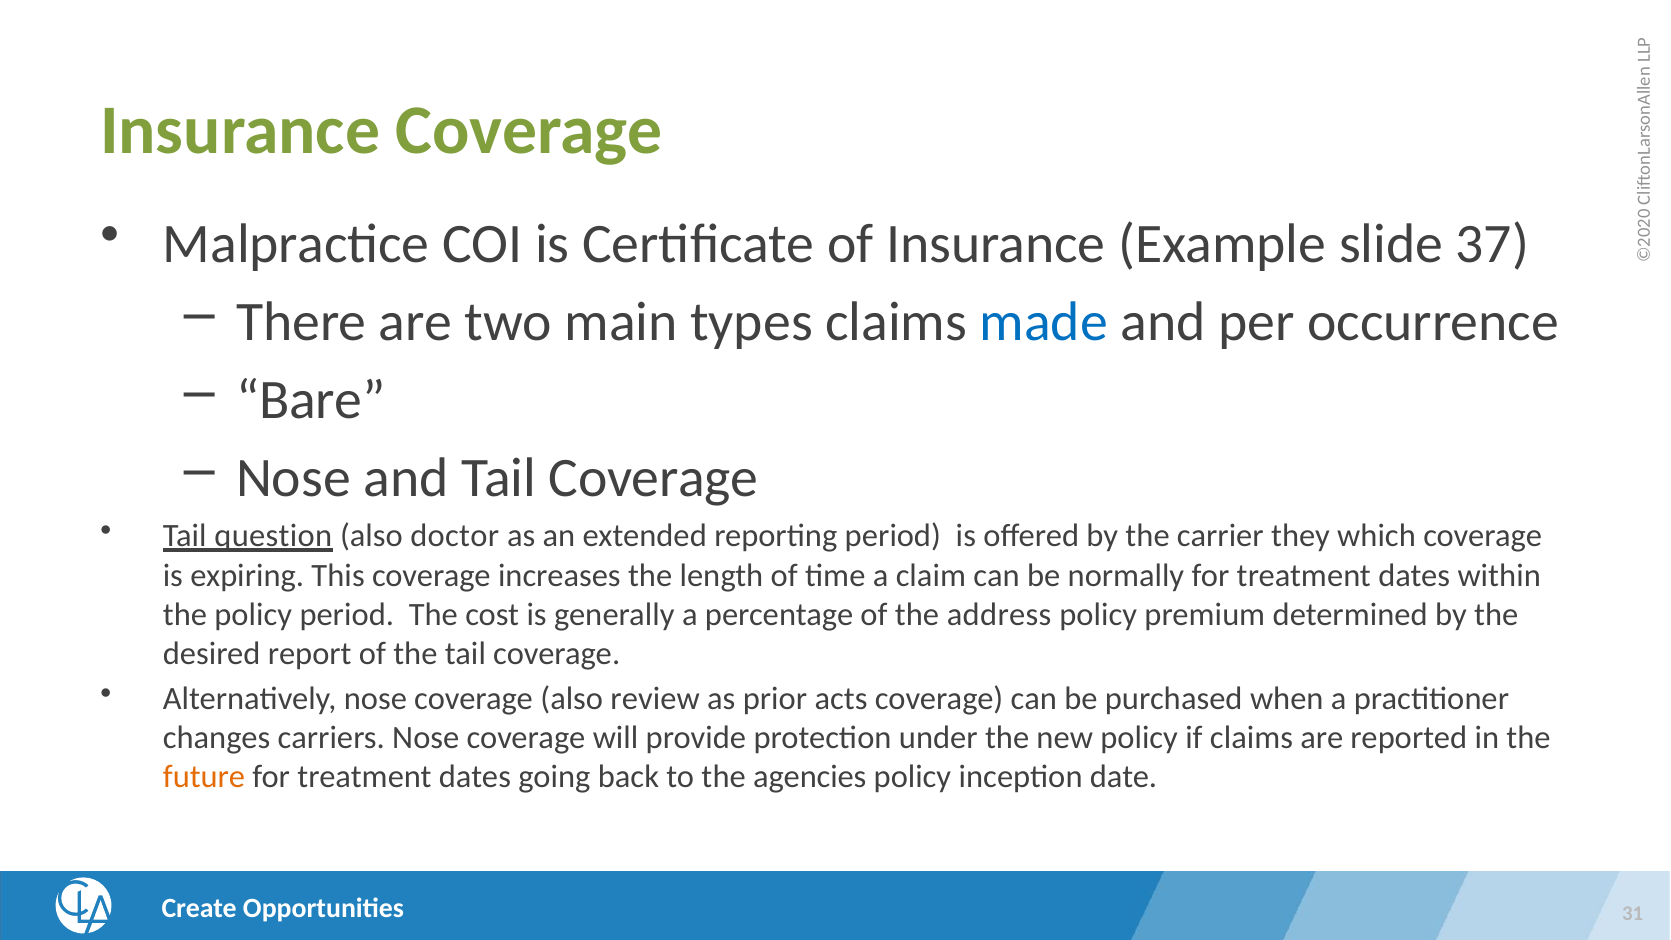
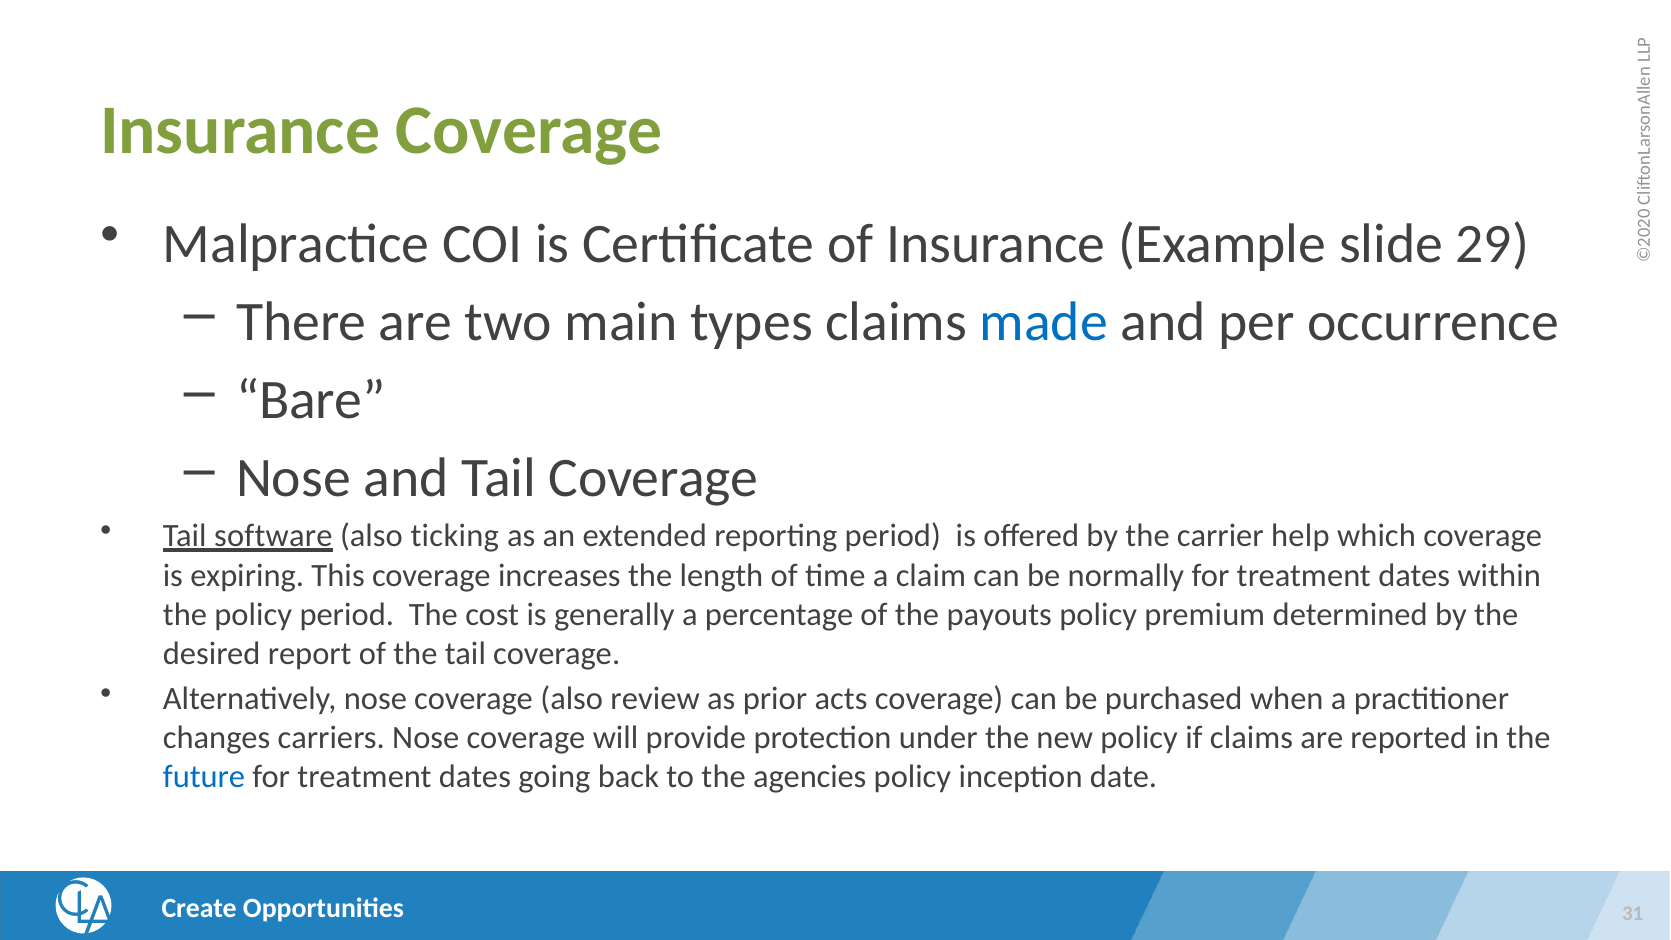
37: 37 -> 29 (1492, 244)
question: question -> software (273, 536)
doctor: doctor -> ticking (455, 536)
they: they -> help (1300, 536)
address: address -> payouts (999, 614)
future colour: orange -> blue (204, 777)
